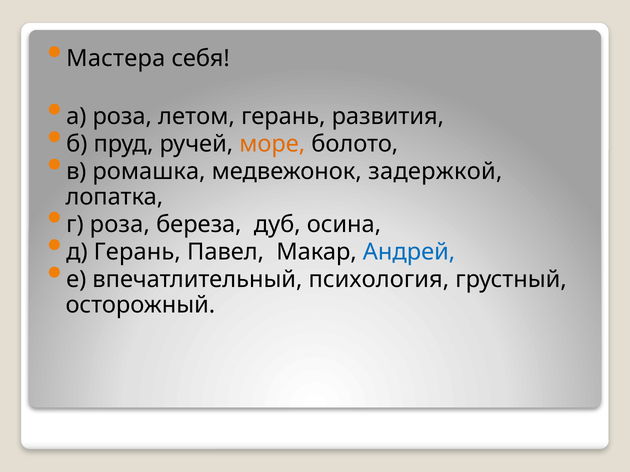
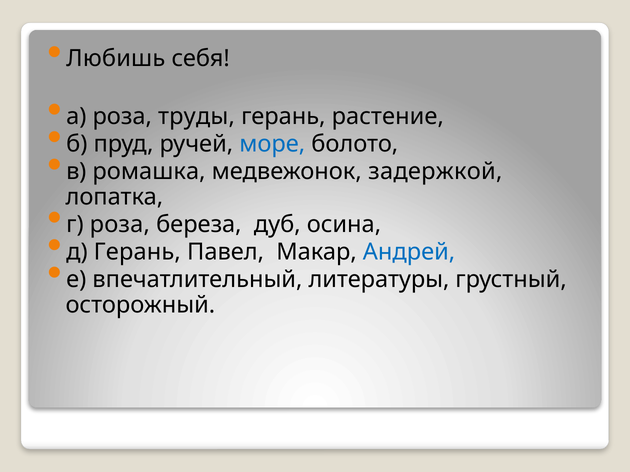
Мастера: Мастера -> Любишь (116, 59)
летом: летом -> труды (196, 117)
развития: развития -> растение (388, 117)
море colour: orange -> blue (272, 144)
психология: психология -> литературы (379, 280)
